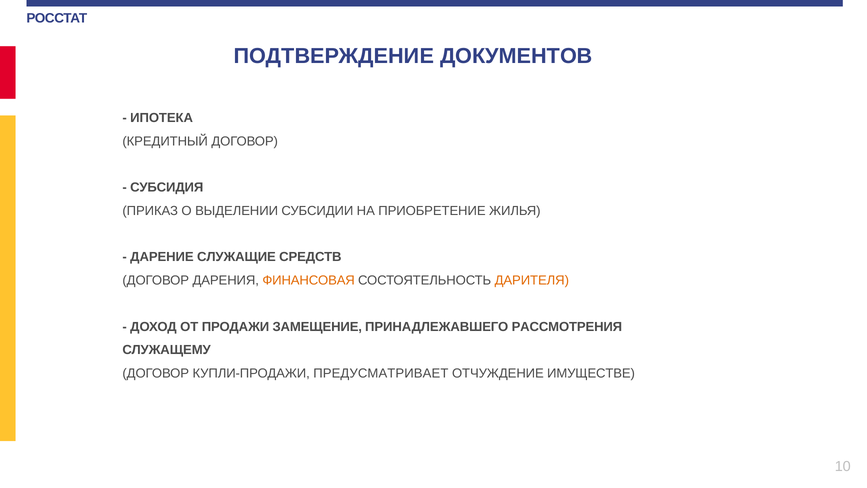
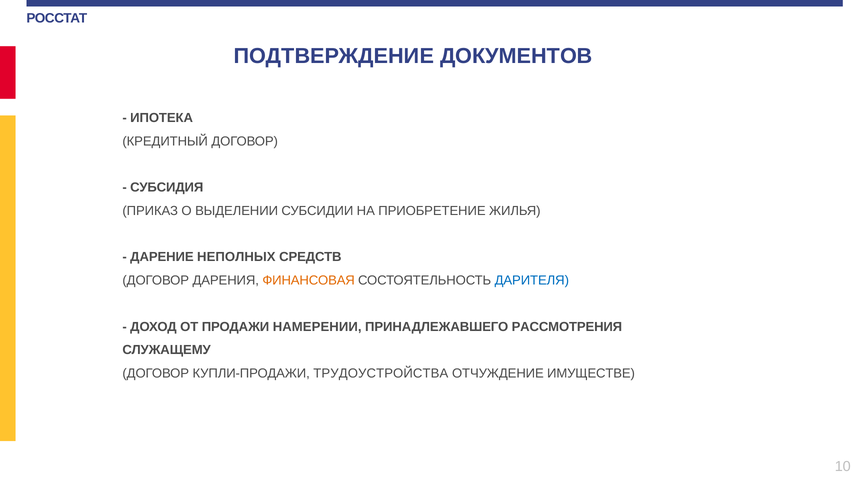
СЛУЖАЩИЕ: СЛУЖАЩИЕ -> НЕПОЛНЫХ (236, 257)
ДАРИТЕЛЯ colour: orange -> blue (532, 280)
ЗАМЕЩЕНИЕ: ЗАМЕЩЕНИЕ -> НАМЕРЕНИИ (317, 327)
ПРЕДУСМАТРИВАЕТ: ПРЕДУСМАТРИВАЕТ -> ТРУДОУСТРОЙСТВА (381, 373)
